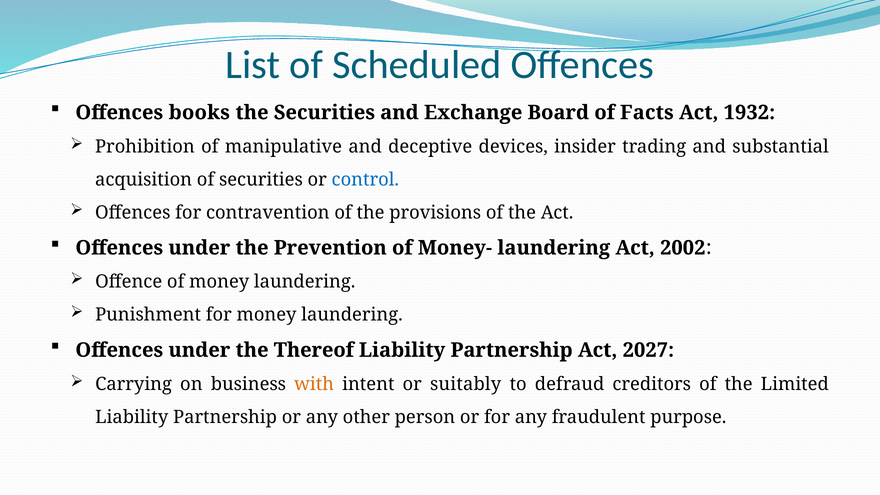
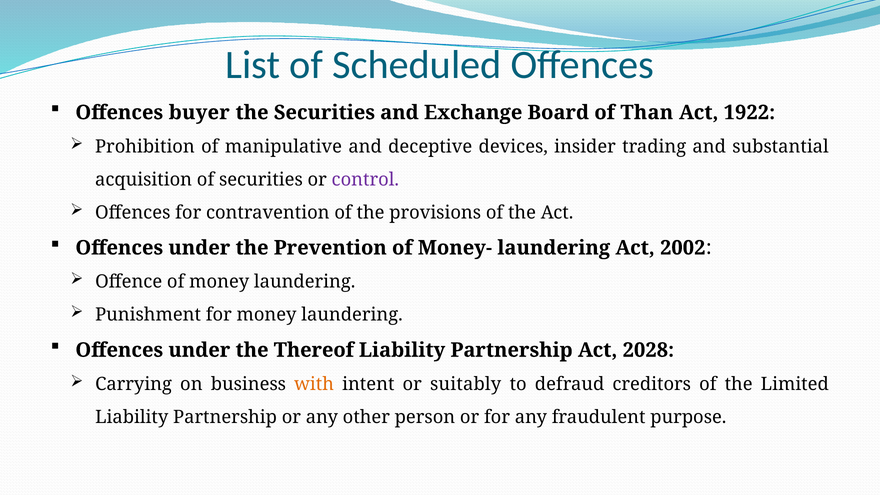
books: books -> buyer (199, 113)
Facts: Facts -> Than (647, 113)
1932: 1932 -> 1922 (749, 113)
control colour: blue -> purple (365, 180)
2027: 2027 -> 2028 (648, 350)
